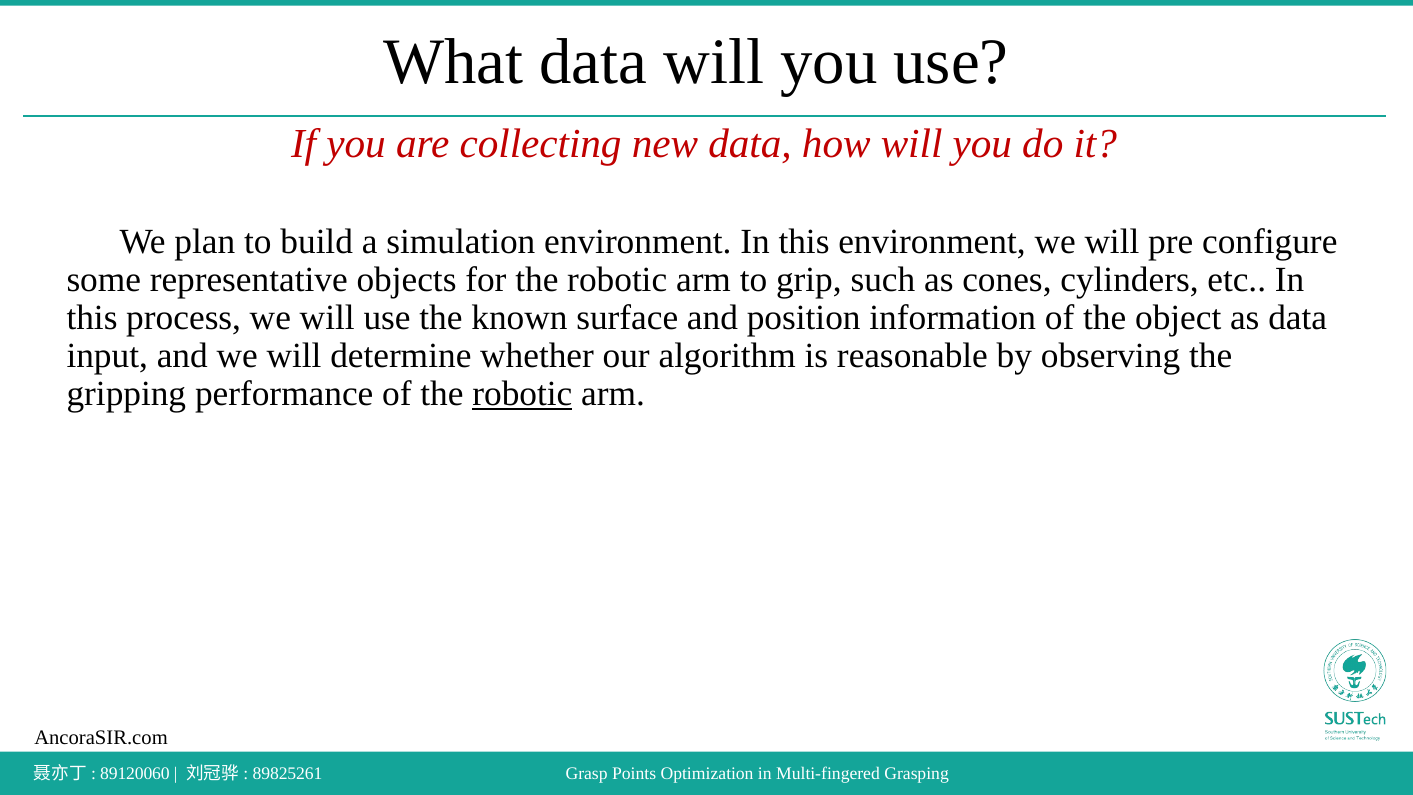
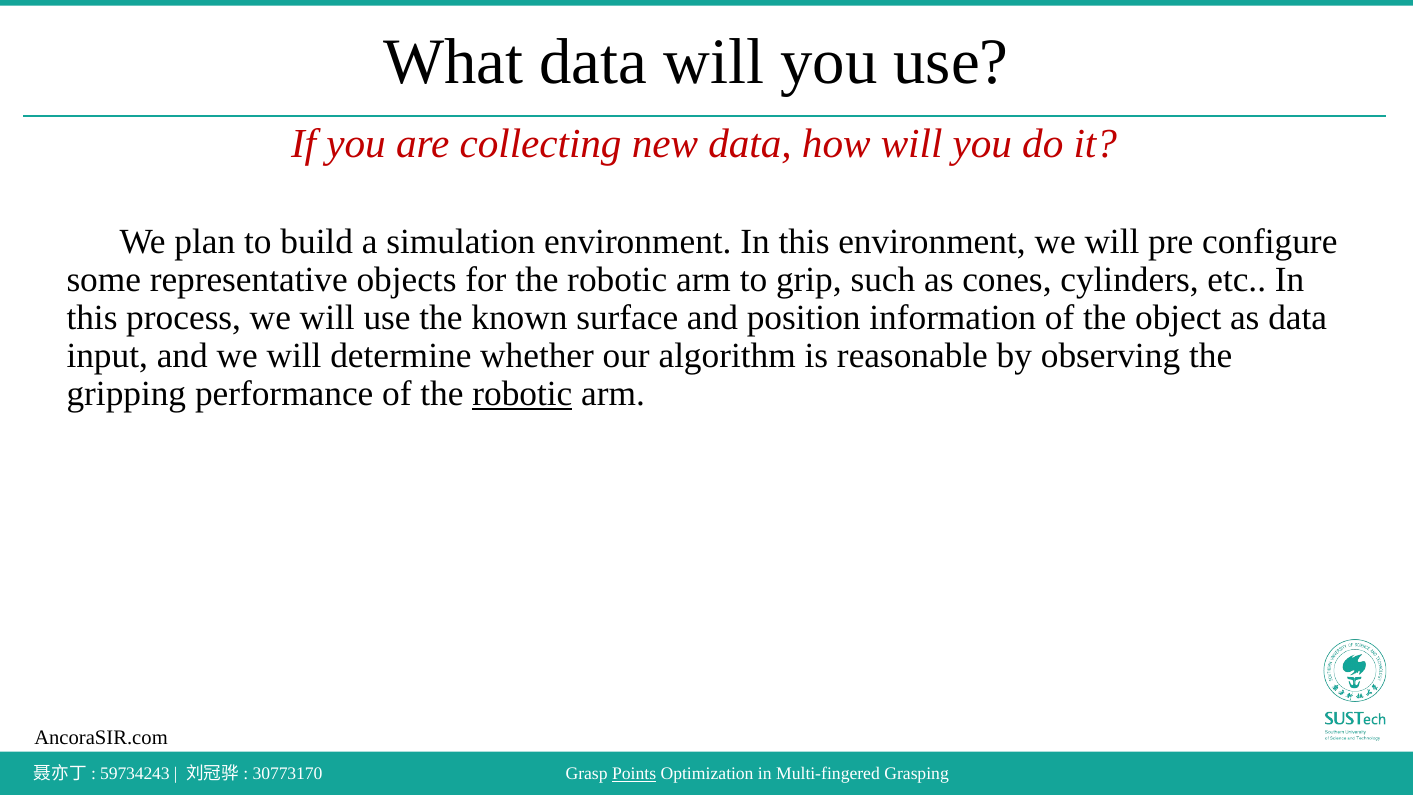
89120060: 89120060 -> 59734243 (135, 774)
89825261: 89825261 -> 30773170 (288, 774)
Points underline: none -> present (634, 774)
